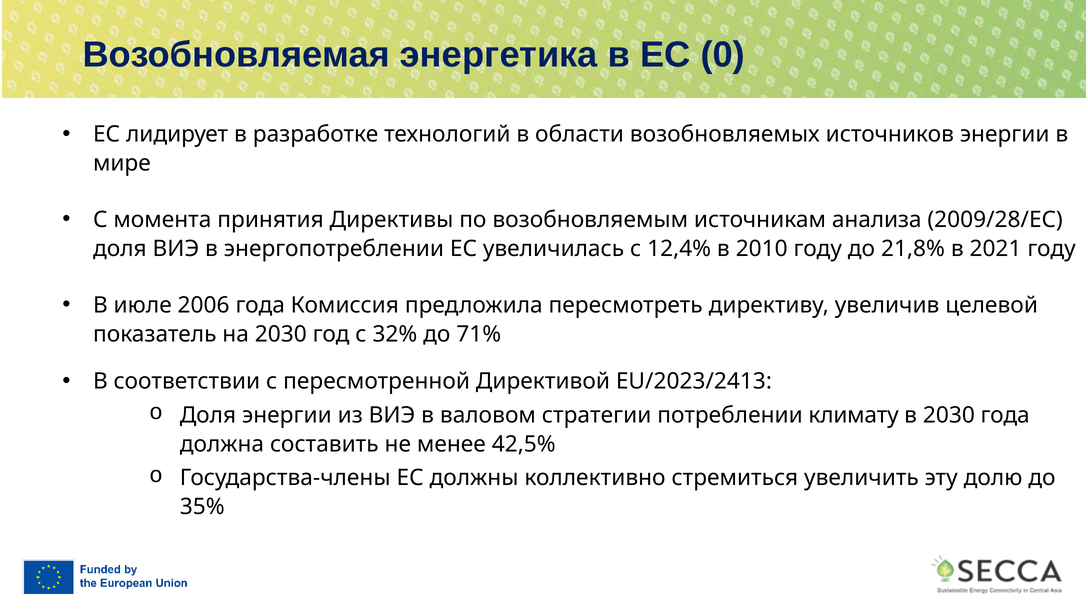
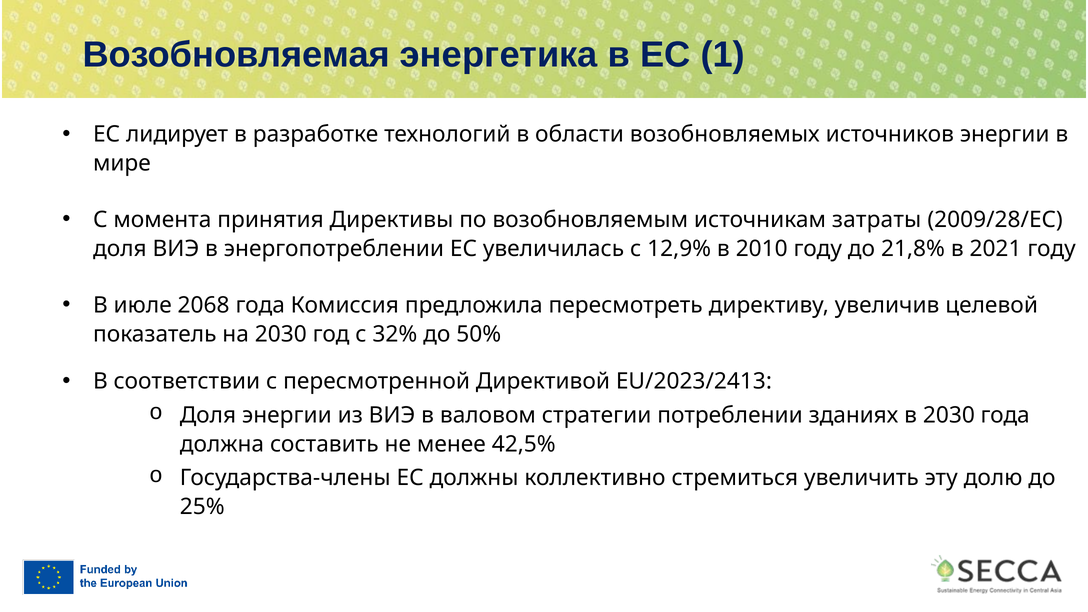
0: 0 -> 1 (723, 55)
анализа: анализа -> затраты (877, 220)
12,4%: 12,4% -> 12,9% (679, 249)
2006: 2006 -> 2068 (204, 305)
71%: 71% -> 50% (479, 334)
климату: климату -> зданиях (854, 415)
35%: 35% -> 25% (202, 507)
